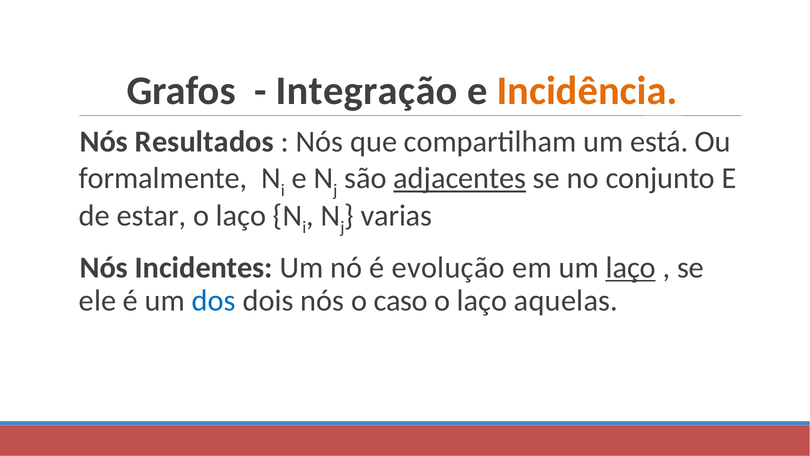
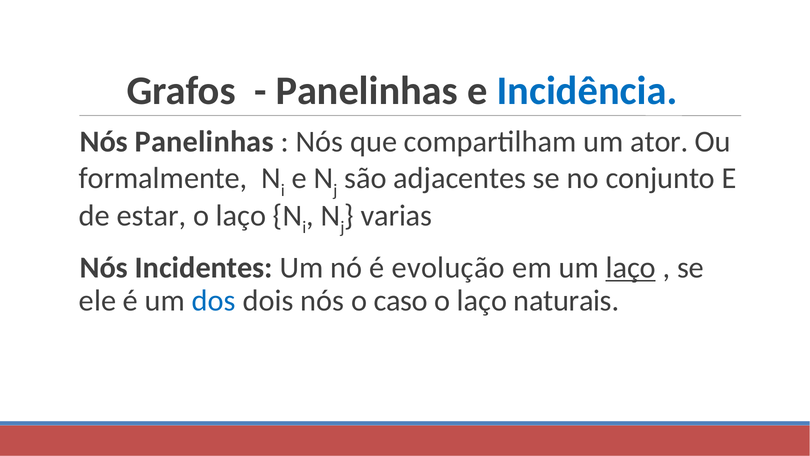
Integração: Integração -> Panelinhas (367, 91)
Incidência colour: orange -> blue (587, 91)
Nós Resultados: Resultados -> Panelinhas (204, 142)
está: está -> ator (659, 142)
adjacentes underline: present -> none (460, 178)
aquelas: aquelas -> naturais (566, 300)
